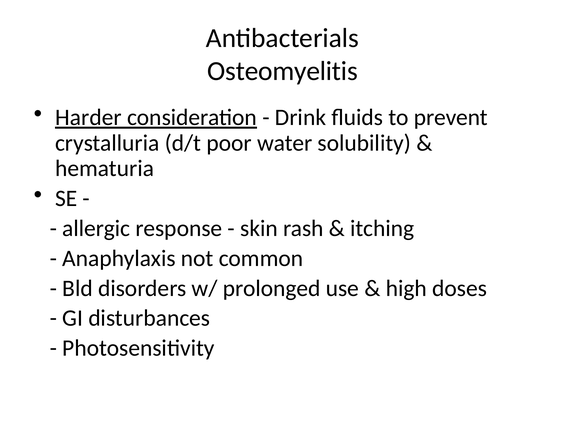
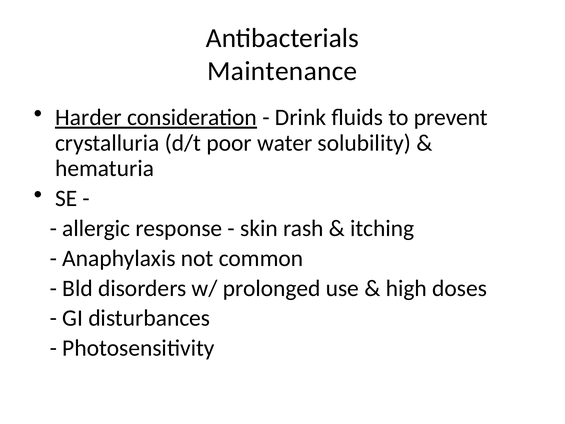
Osteomyelitis: Osteomyelitis -> Maintenance (282, 71)
